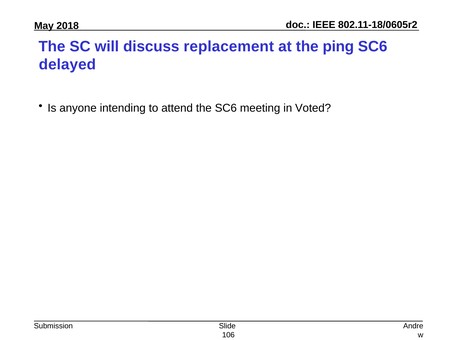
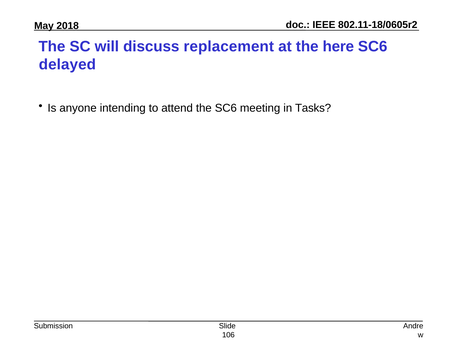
ping: ping -> here (338, 46)
Voted: Voted -> Tasks (313, 108)
